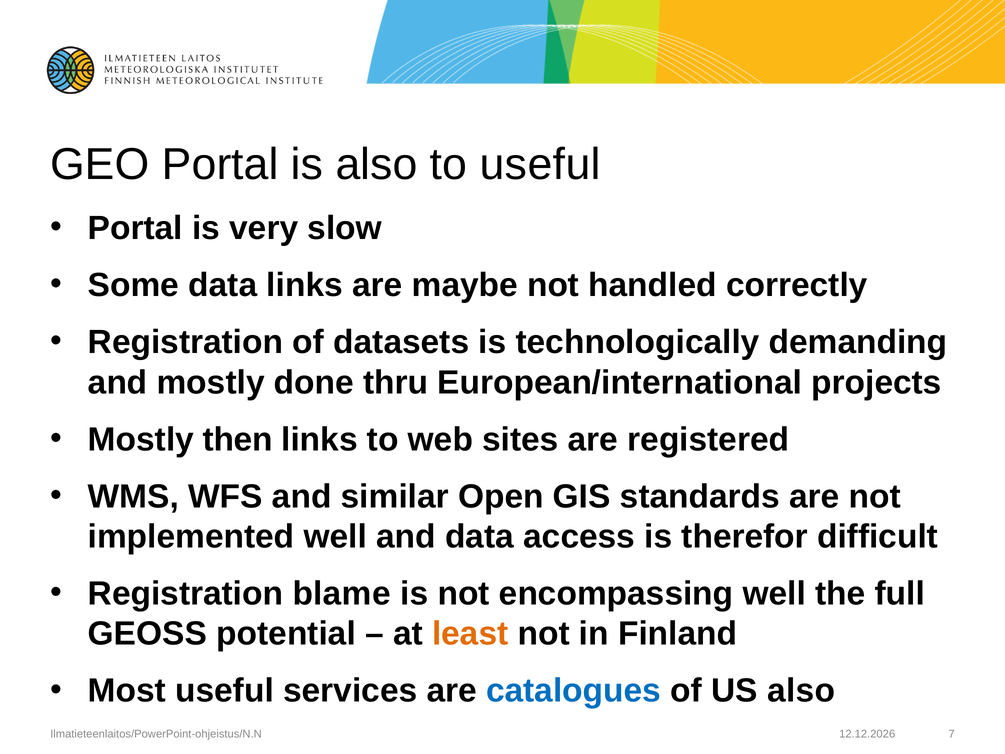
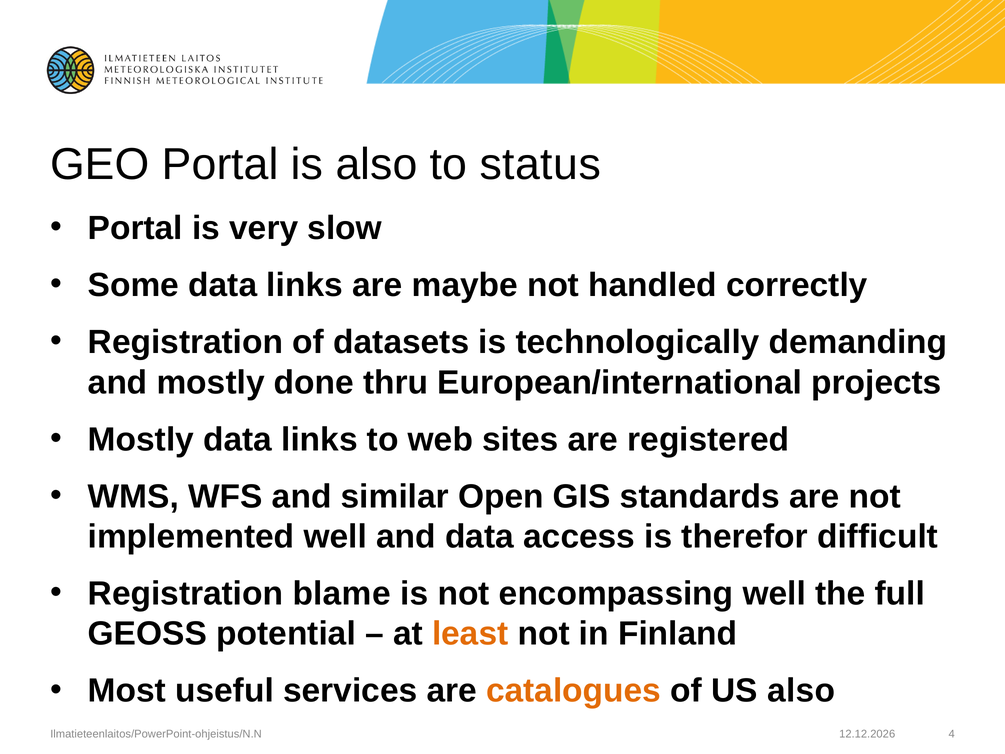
to useful: useful -> status (540, 164)
Mostly then: then -> data (238, 439)
catalogues colour: blue -> orange (574, 691)
7: 7 -> 4 (952, 734)
